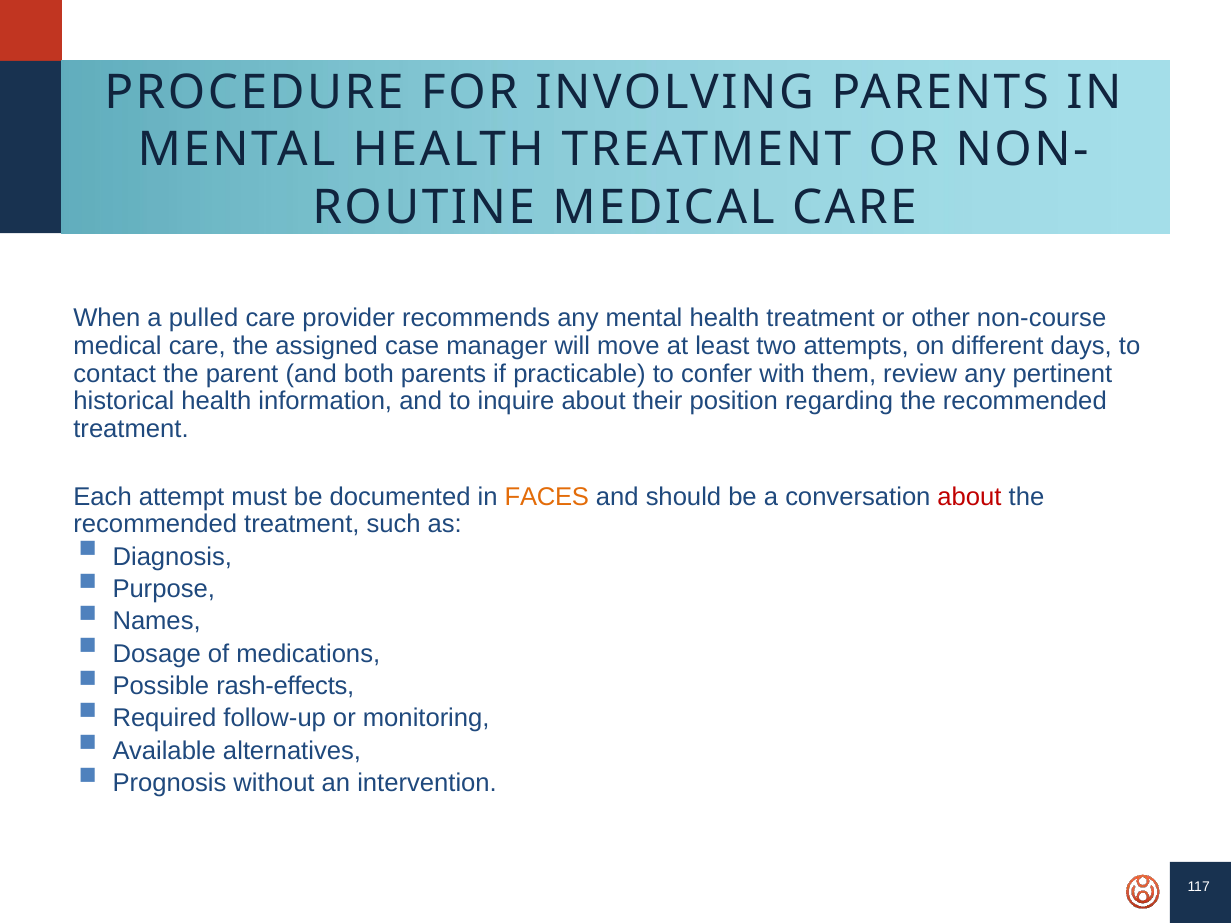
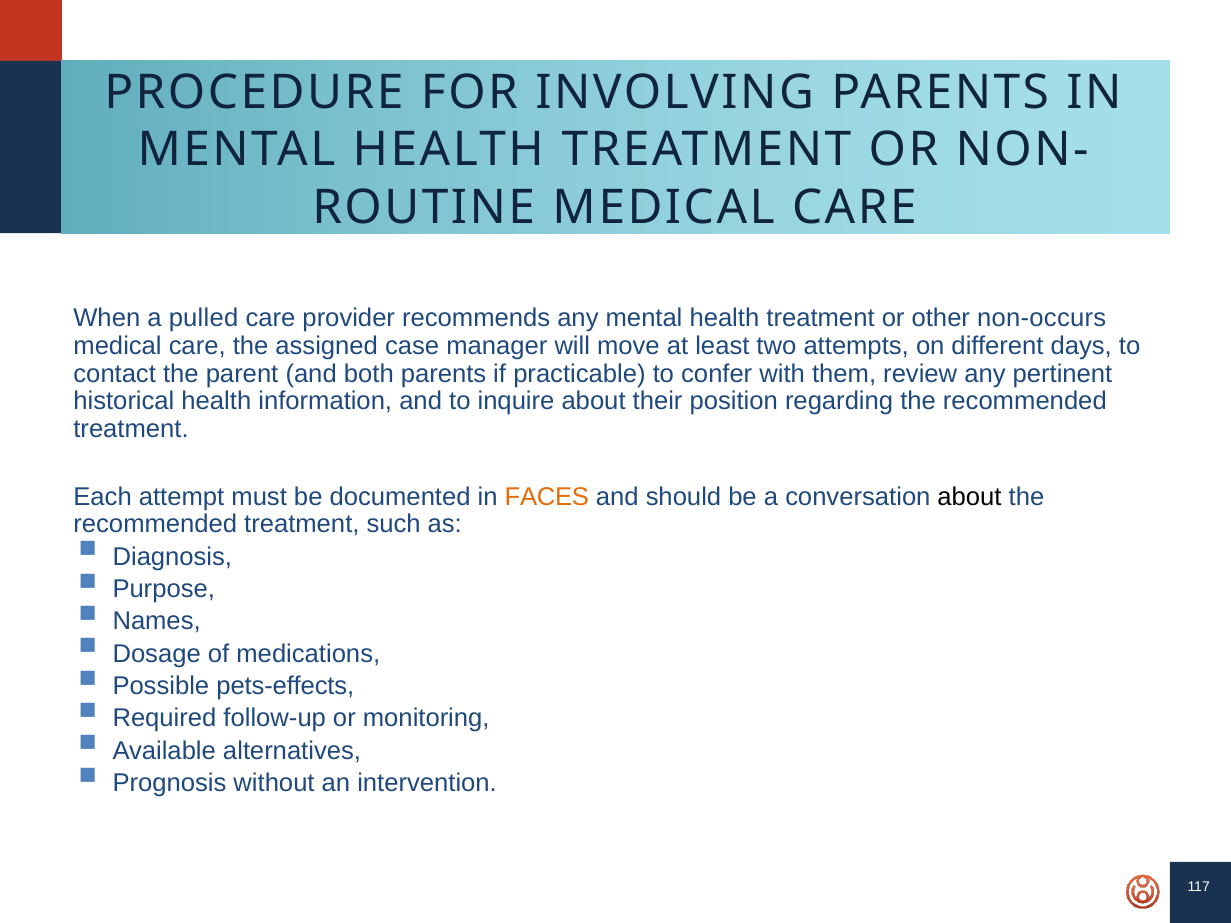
non-course: non-course -> non-occurs (1042, 318)
about colour: red -> black (970, 497)
rash-effects: rash-effects -> pets-effects (285, 686)
